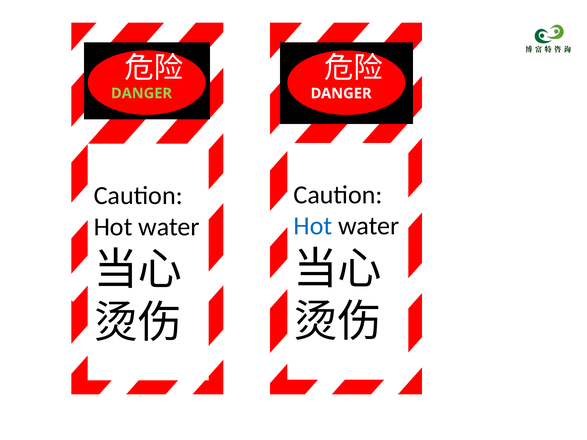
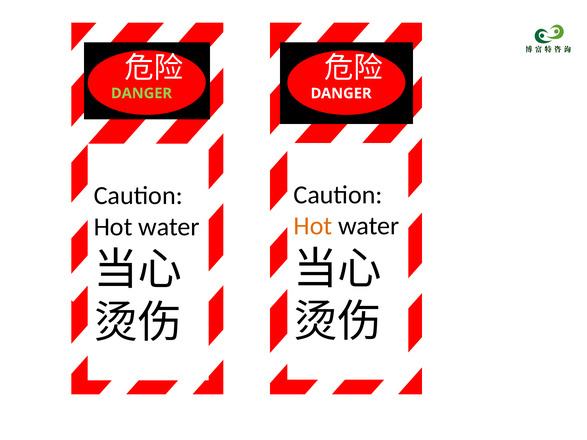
Hot colour: blue -> orange (313, 226)
